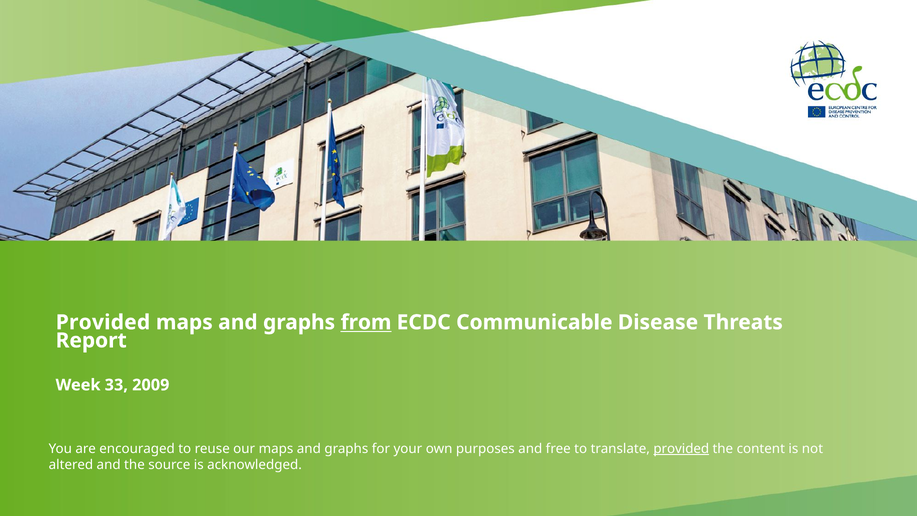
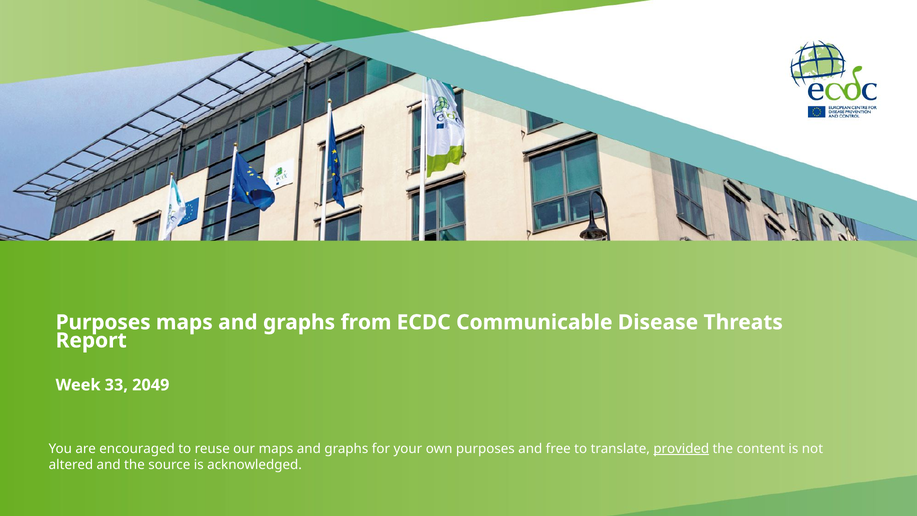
Provided: Provided -> Purposes (103, 322)
from underline: present -> none (366, 322)
2009: 2009 -> 2049 (151, 385)
